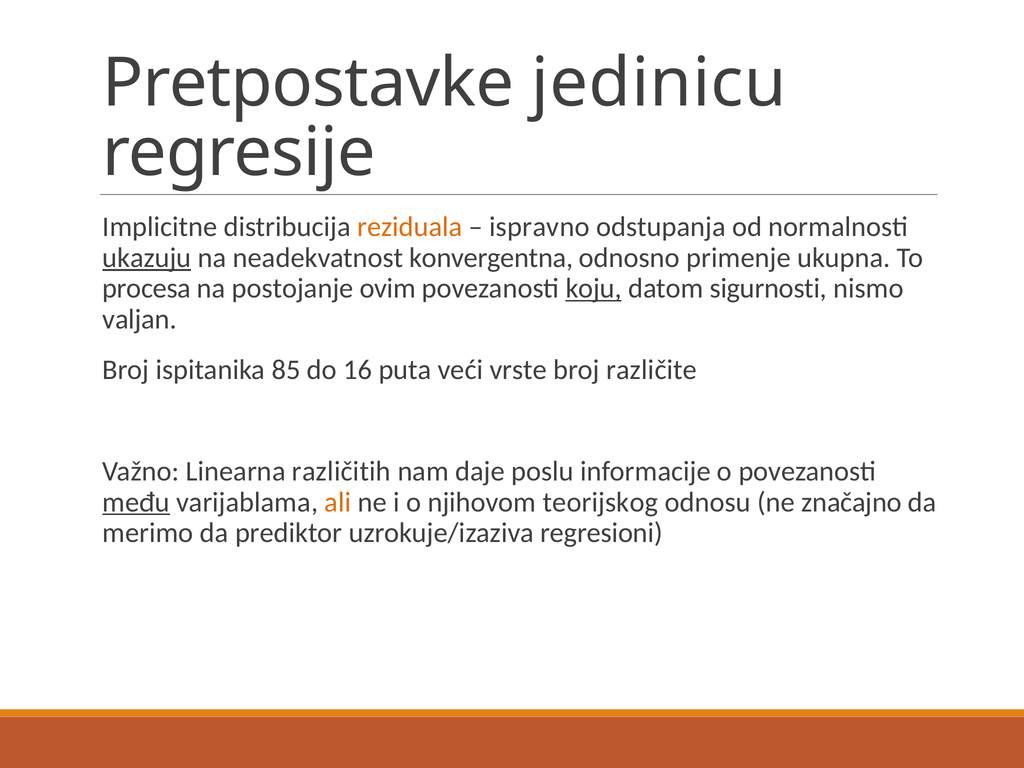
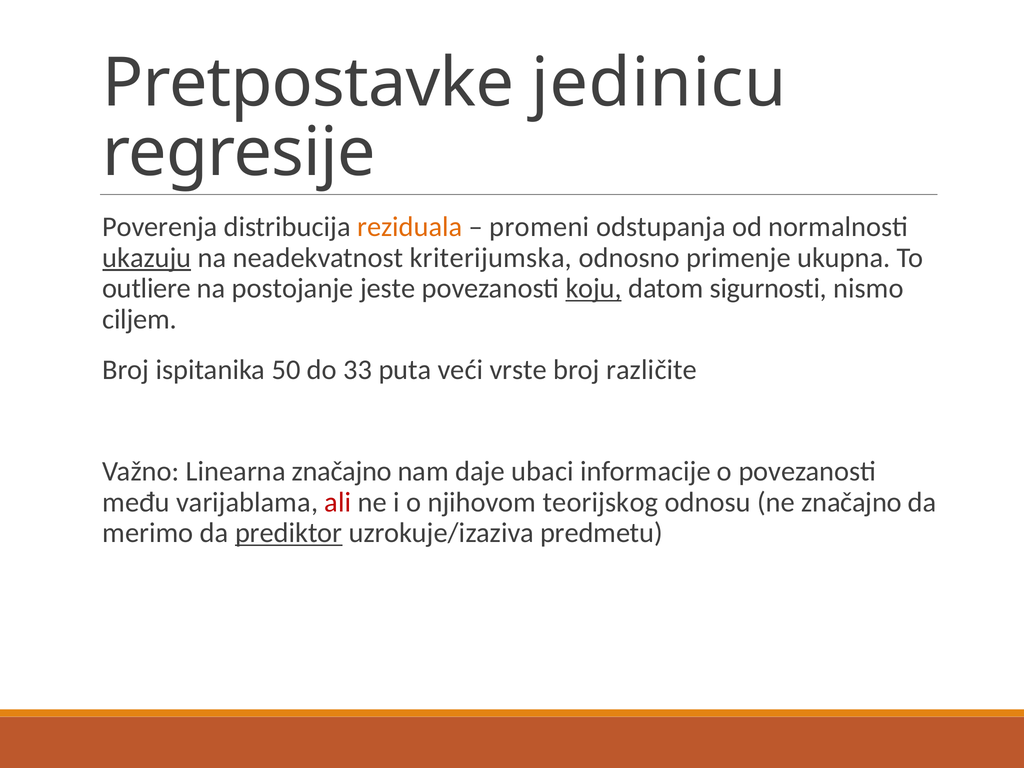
Implicitne: Implicitne -> Poverenja (160, 227)
ispravno: ispravno -> promeni (539, 227)
konvergentna: konvergentna -> kriterijumska (491, 258)
procesa: procesa -> outliere (147, 289)
ovim: ovim -> jeste (388, 289)
valjan: valjan -> ciljem (140, 319)
85: 85 -> 50 (286, 370)
16: 16 -> 33 (358, 370)
Linearna različitih: različitih -> značajno (342, 471)
poslu: poslu -> ubaci (543, 471)
među underline: present -> none (136, 502)
ali colour: orange -> red (338, 502)
prediktor underline: none -> present (289, 533)
regresioni: regresioni -> predmetu (601, 533)
